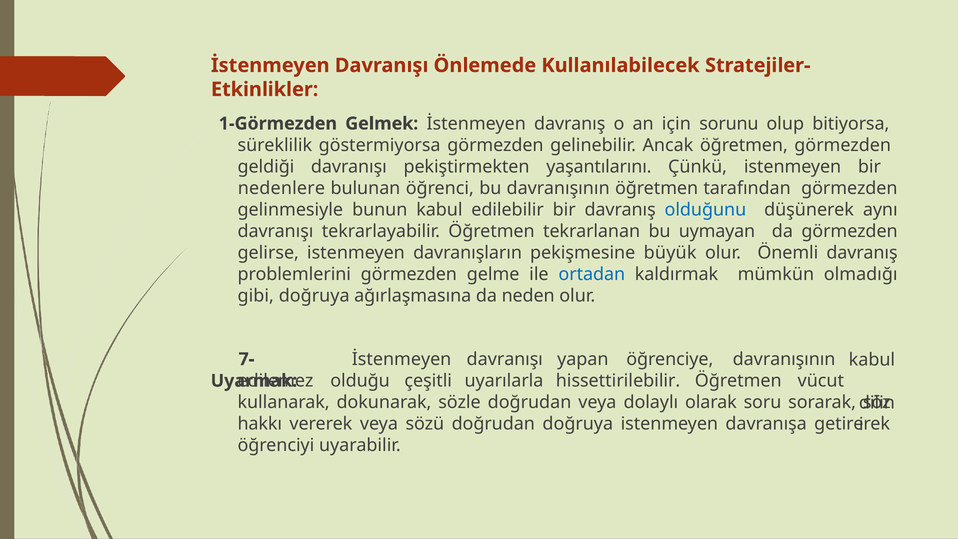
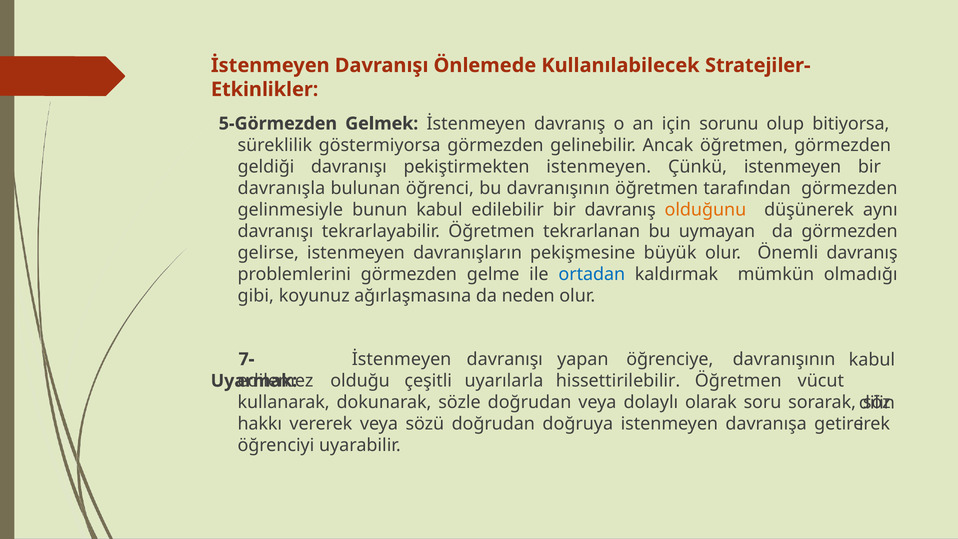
1-Görmezden: 1-Görmezden -> 5-Görmezden (278, 124)
pekiştirmekten yaşantılarını: yaşantılarını -> istenmeyen (599, 167)
nedenlere: nedenlere -> davranışla (281, 188)
olduğunu colour: blue -> orange (705, 210)
gibi doğruya: doğruya -> koyunuz (314, 296)
